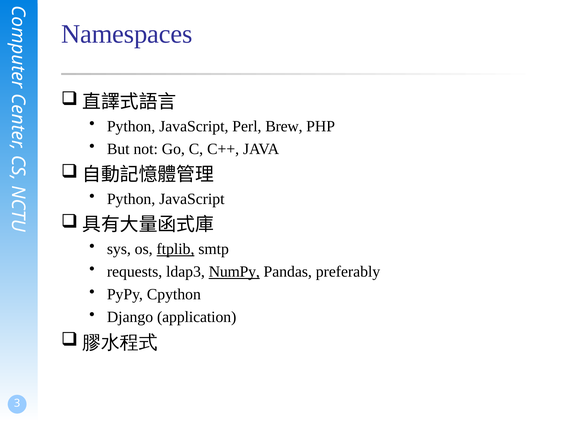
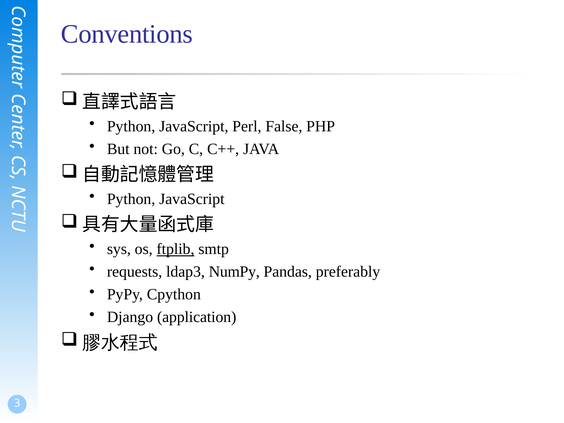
Namespaces: Namespaces -> Conventions (127, 34)
Brew: Brew -> False (284, 126)
NumPy underline: present -> none (234, 272)
